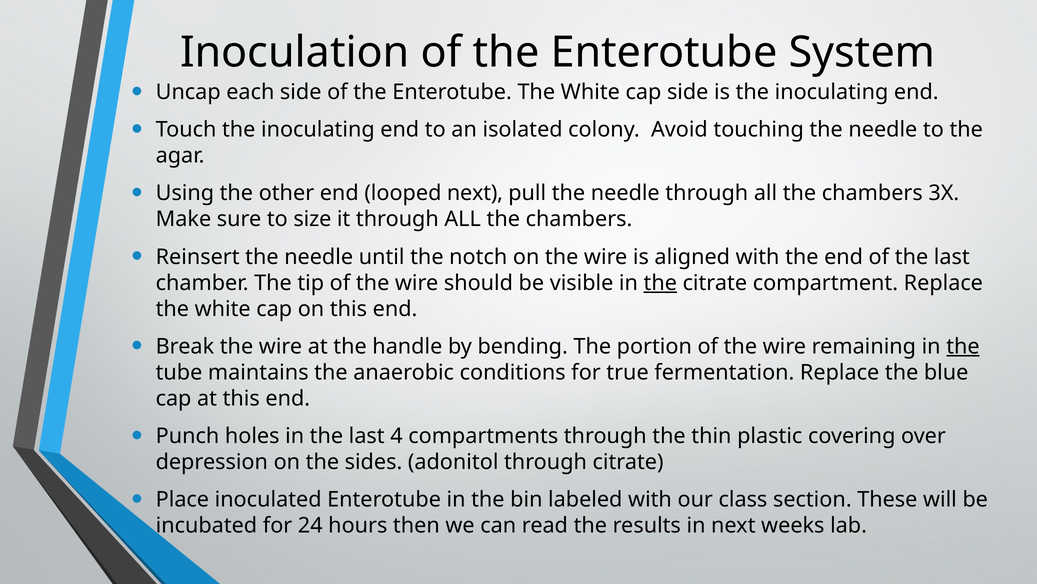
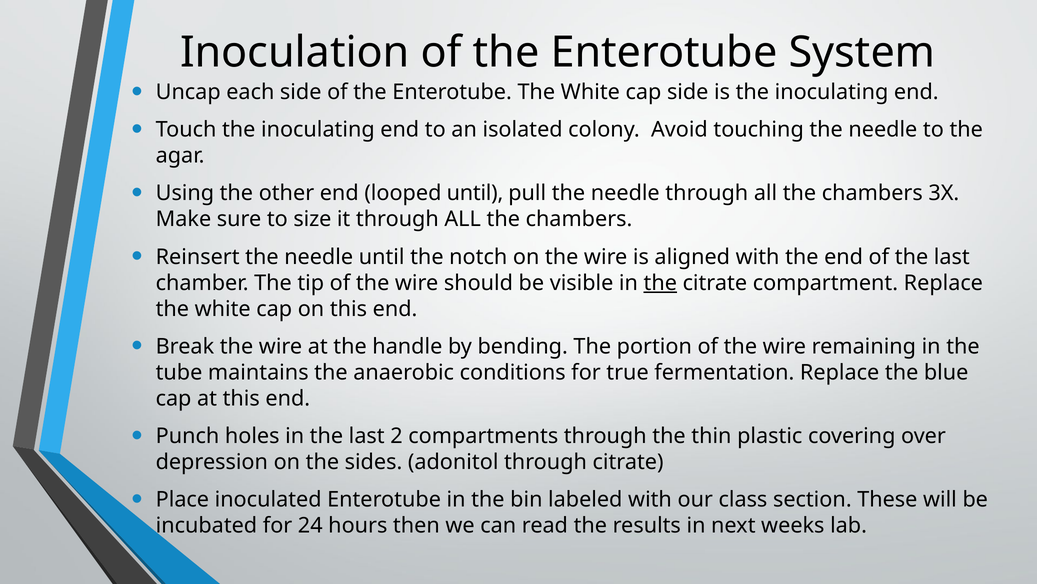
looped next: next -> until (475, 193)
the underline: present -> none (963, 346)
4: 4 -> 2 (396, 436)
